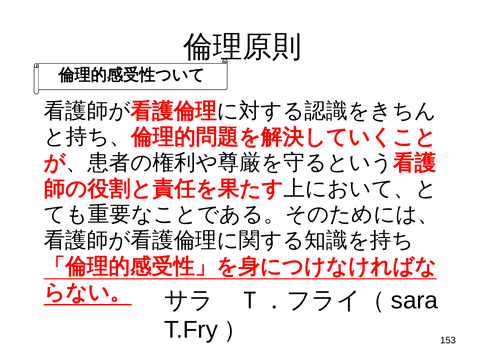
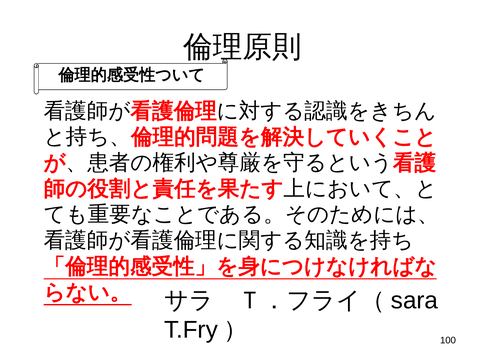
153: 153 -> 100 (448, 340)
